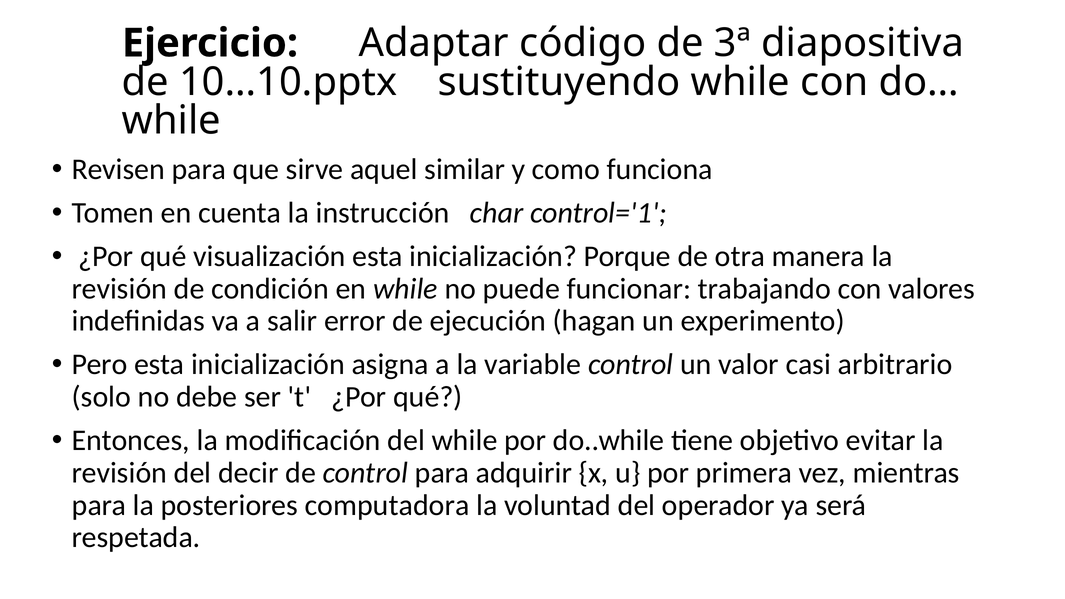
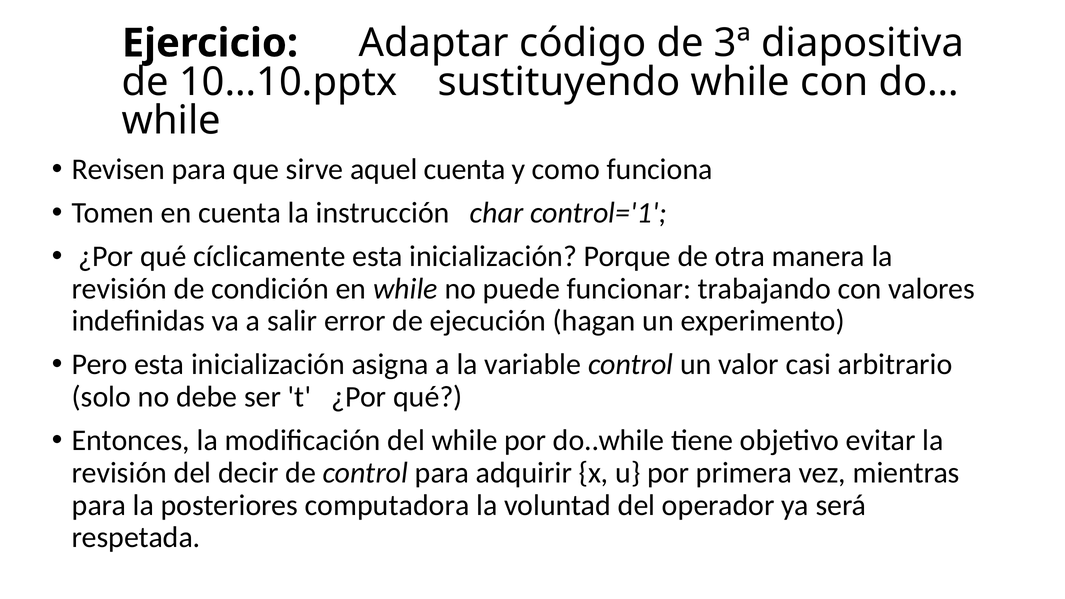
aquel similar: similar -> cuenta (465, 169)
visualización: visualización -> cíclicamente (269, 256)
